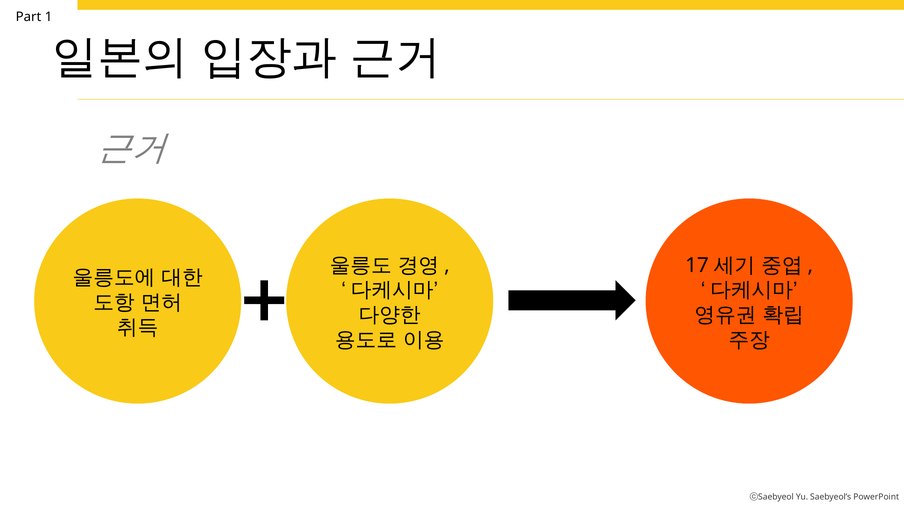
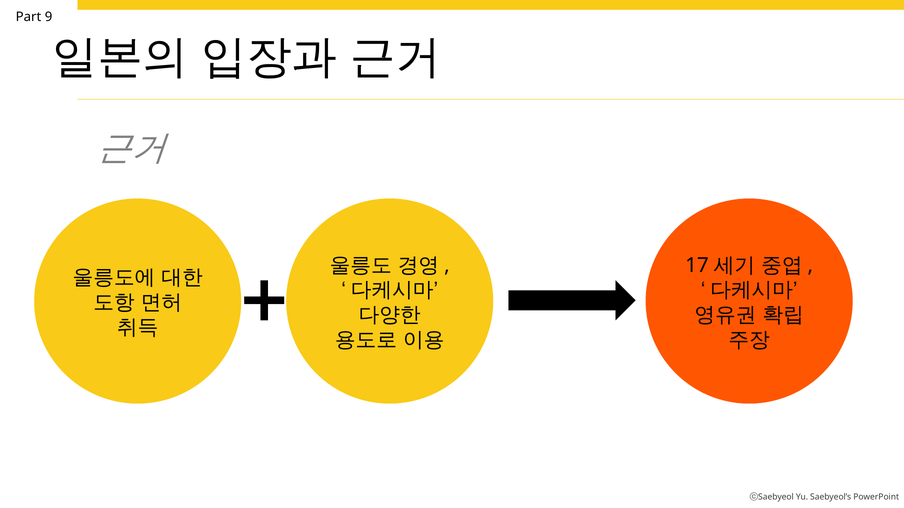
1: 1 -> 9 (49, 17)
